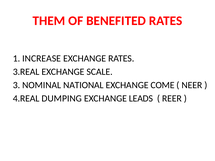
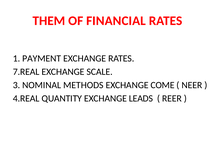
BENEFITED: BENEFITED -> FINANCIAL (116, 21)
INCREASE: INCREASE -> PAYMENT (42, 58)
3.REAL: 3.REAL -> 7.REAL (26, 72)
NATIONAL: NATIONAL -> METHODS (83, 85)
DUMPING: DUMPING -> QUANTITY (62, 99)
